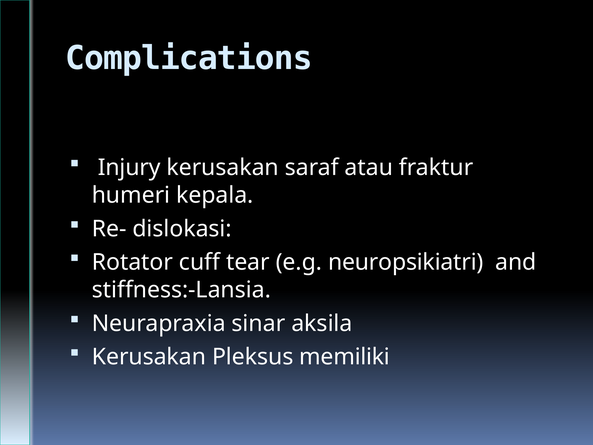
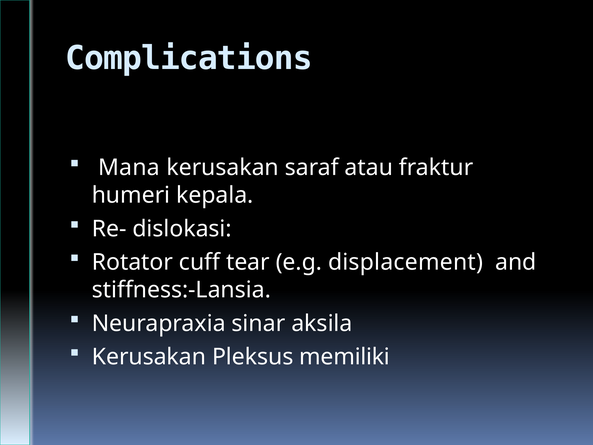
Injury: Injury -> Mana (129, 167)
neuropsikiatri: neuropsikiatri -> displacement (405, 262)
